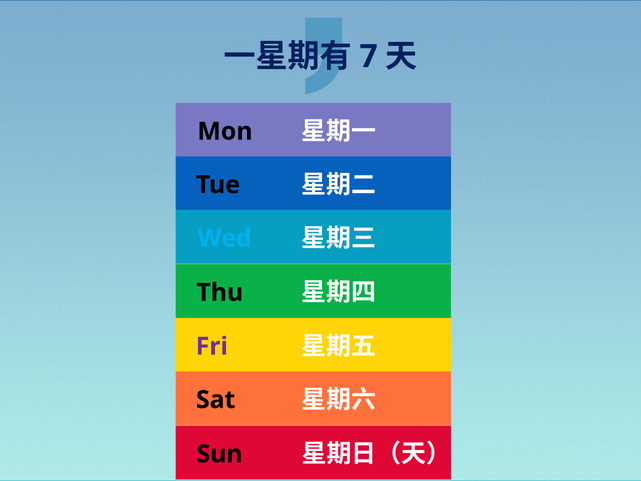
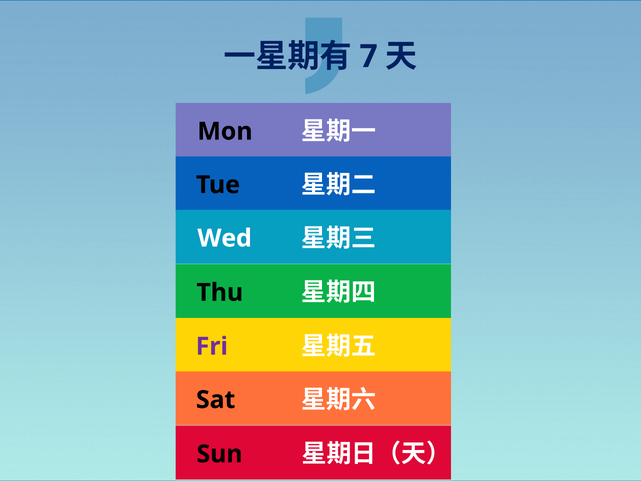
Wed colour: light blue -> white (225, 238)
